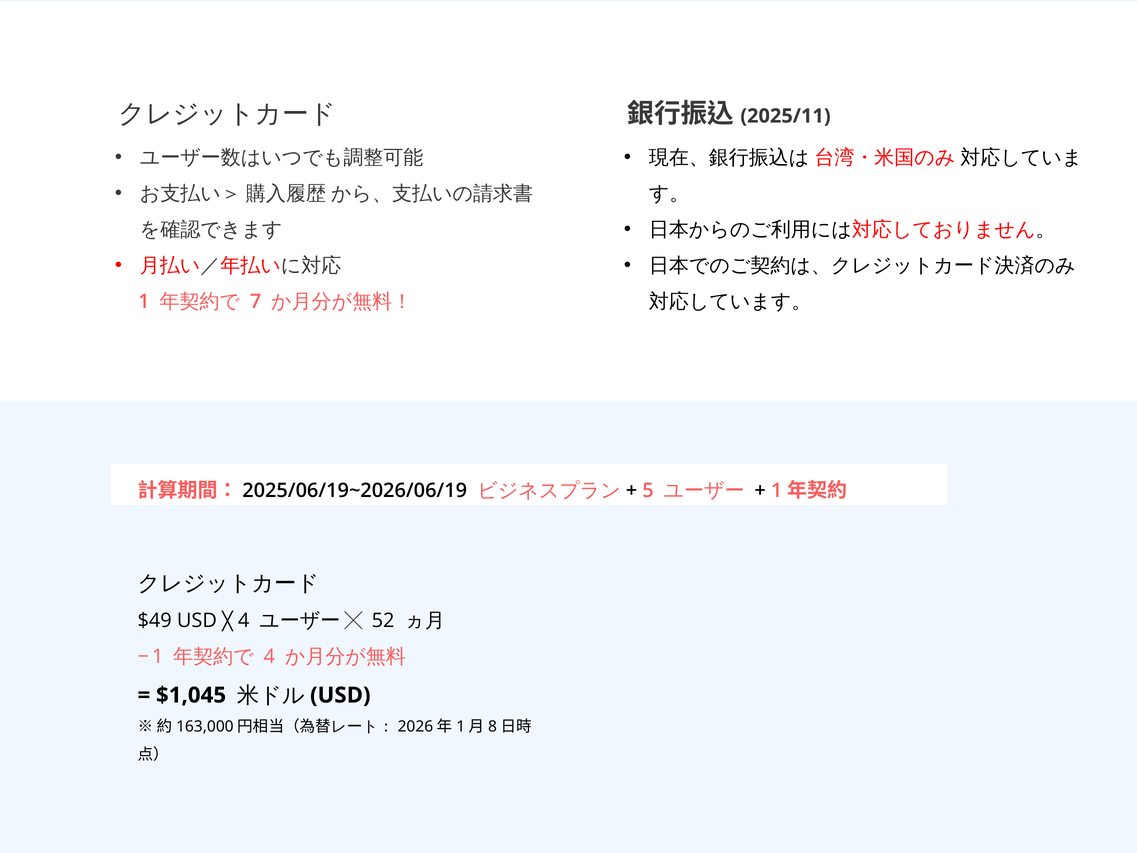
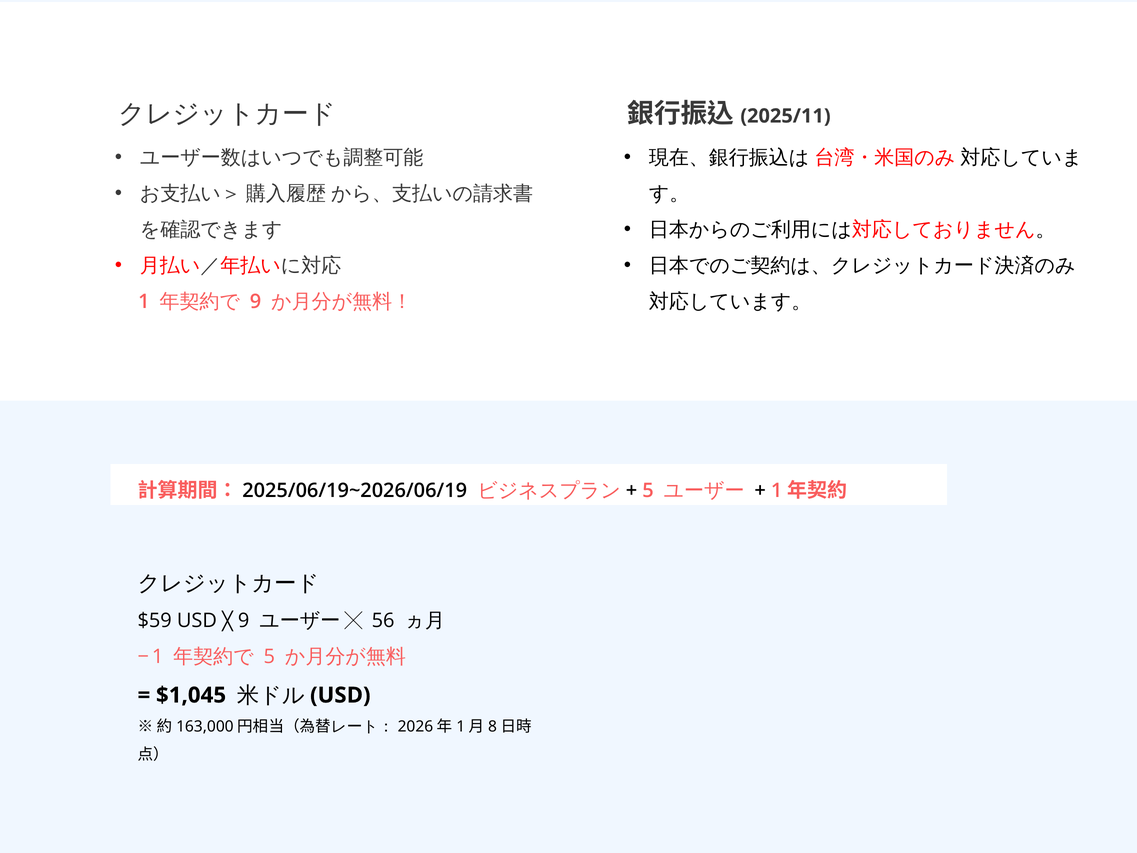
7: 7 -> 9 (256, 301)
$49: $49 -> $59 (155, 620)
4: 4 -> 9 (244, 620)
52: 52 -> 56 (383, 620)
4: 4 -> 5 (269, 656)
